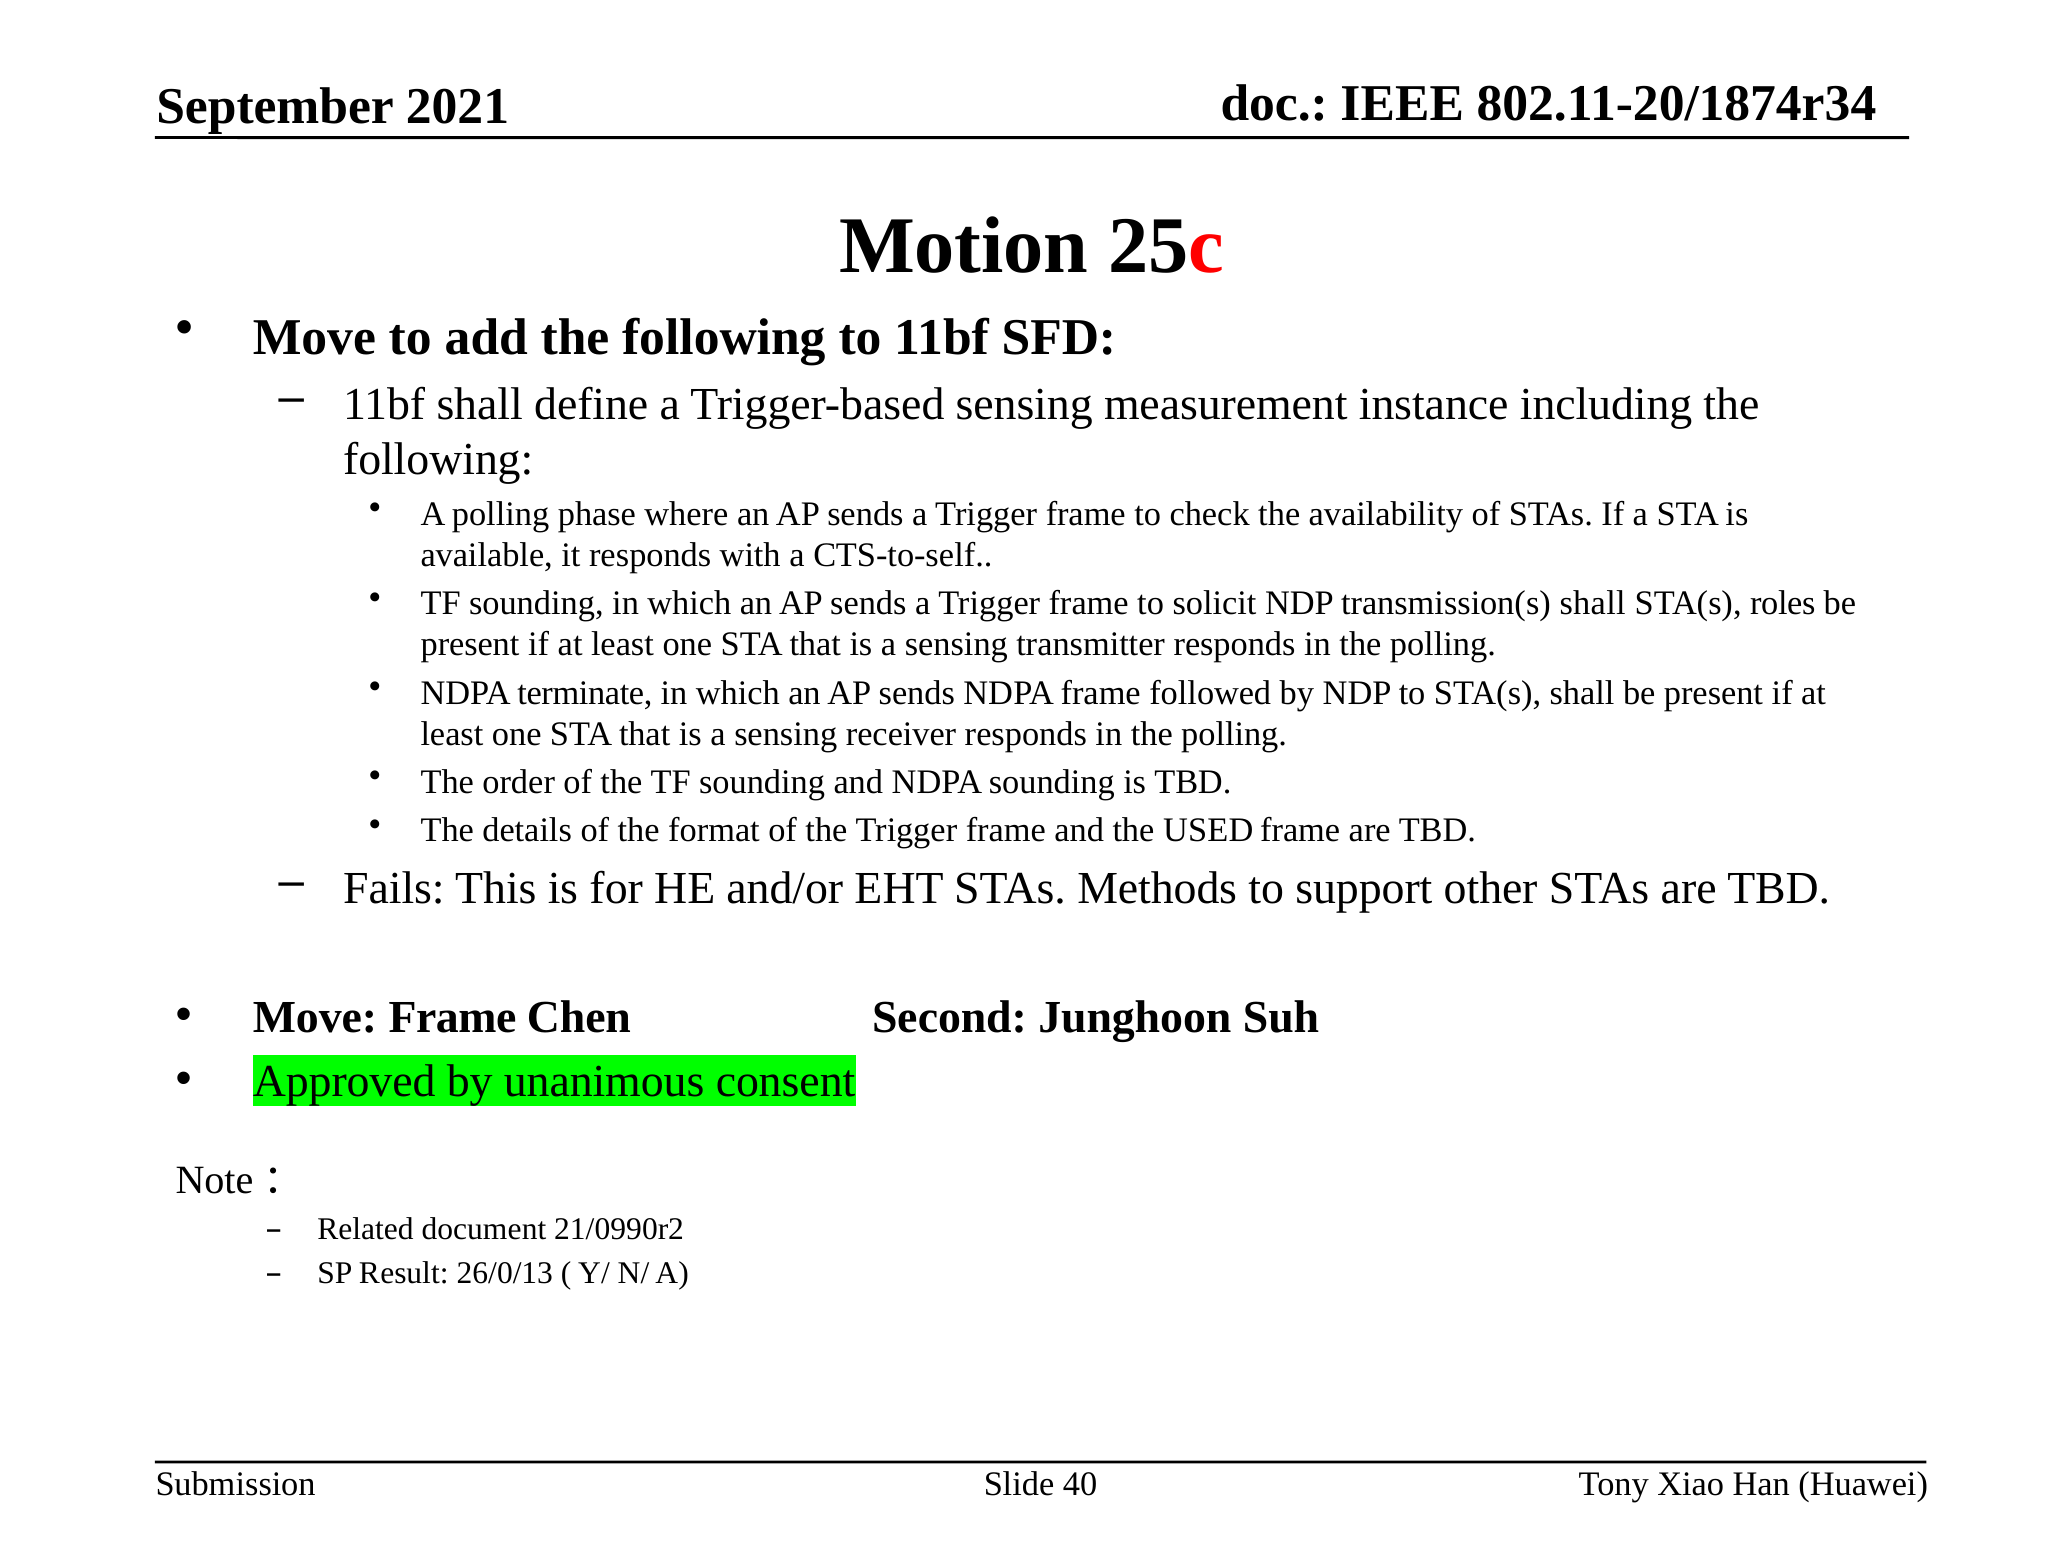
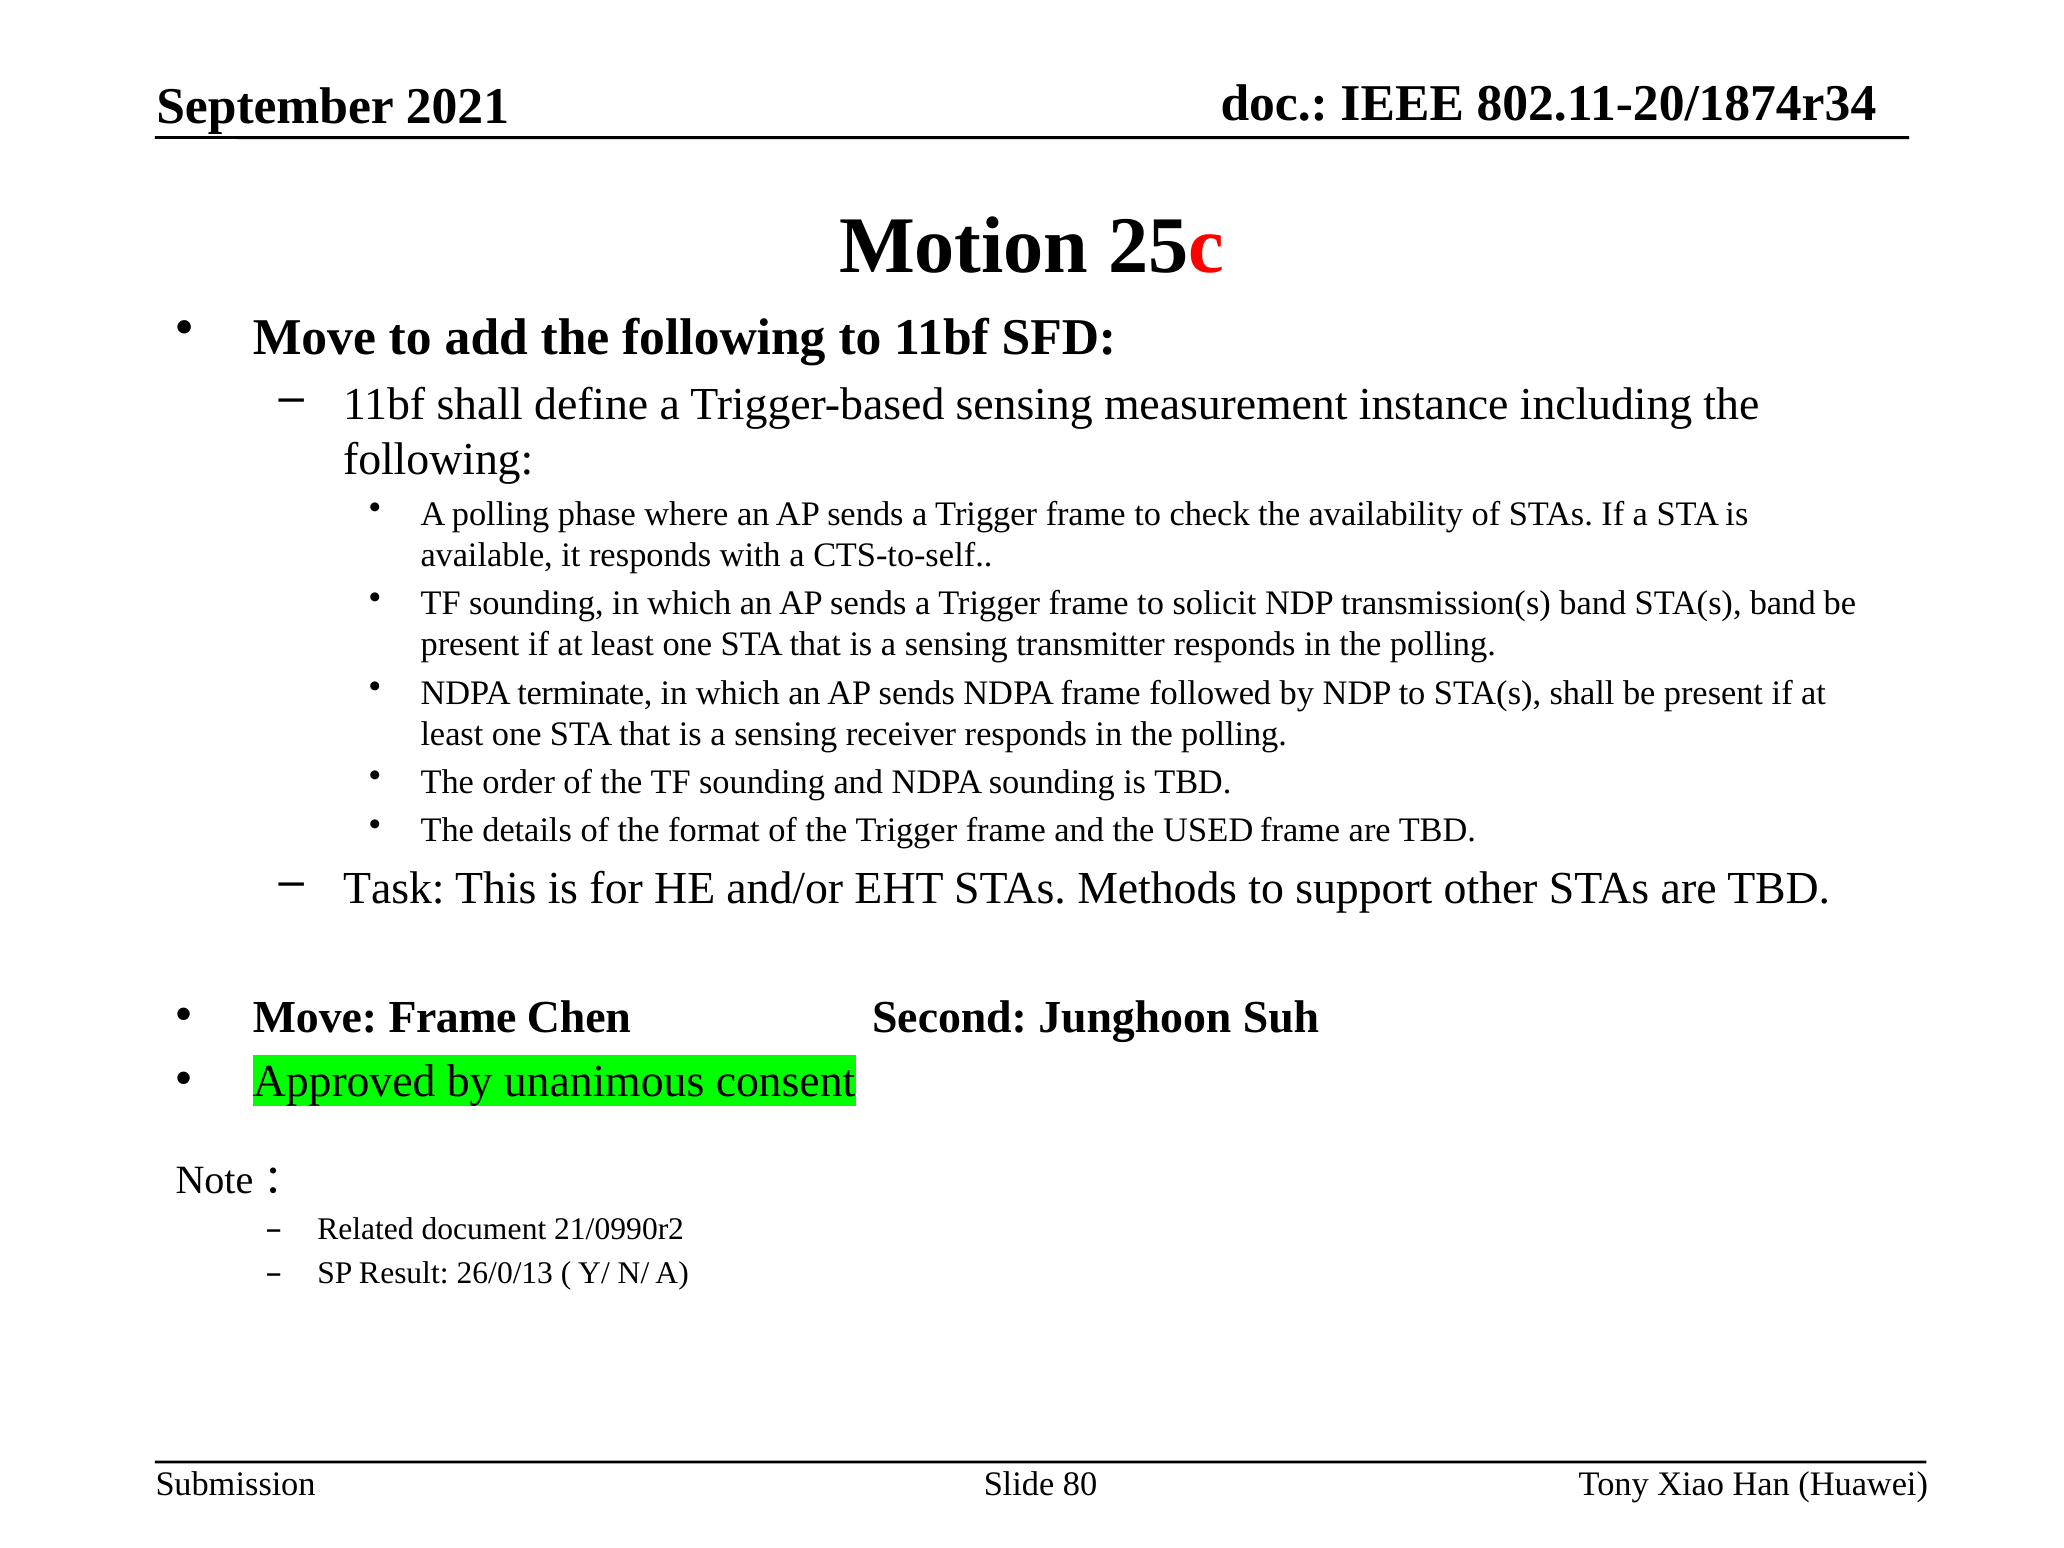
transmission(s shall: shall -> band (1593, 603)
STA(s roles: roles -> band (1783, 603)
Fails: Fails -> Task (394, 888)
40: 40 -> 80 (1080, 1485)
